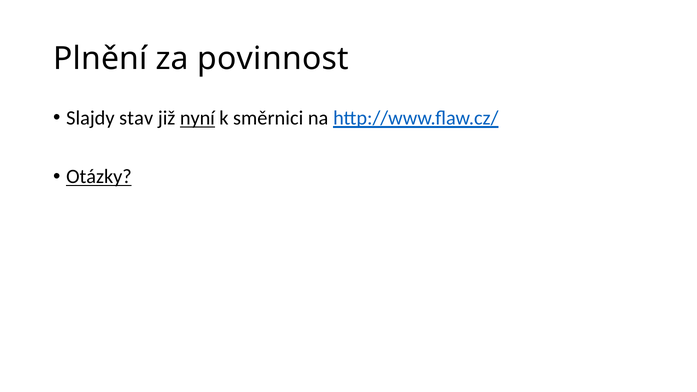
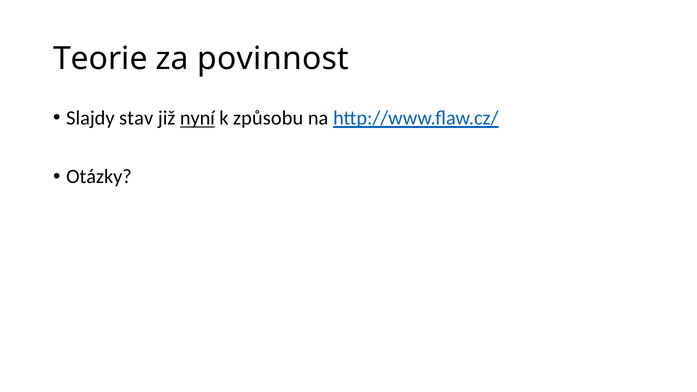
Plnění: Plnění -> Teorie (100, 59)
směrnici: směrnici -> způsobu (268, 118)
Otázky underline: present -> none (99, 177)
